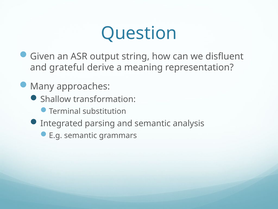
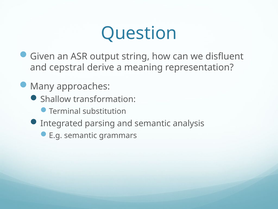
grateful: grateful -> cepstral (67, 67)
